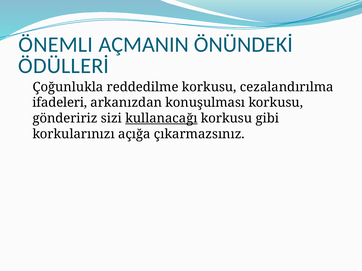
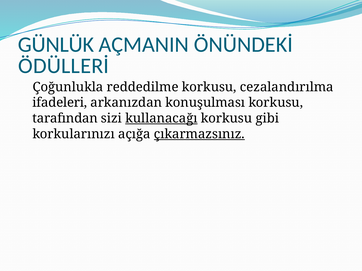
ÖNEMLI: ÖNEMLI -> GÜNLÜK (56, 45)
göndeririz: göndeririz -> tarafından (65, 119)
çıkarmazsınız underline: none -> present (199, 134)
